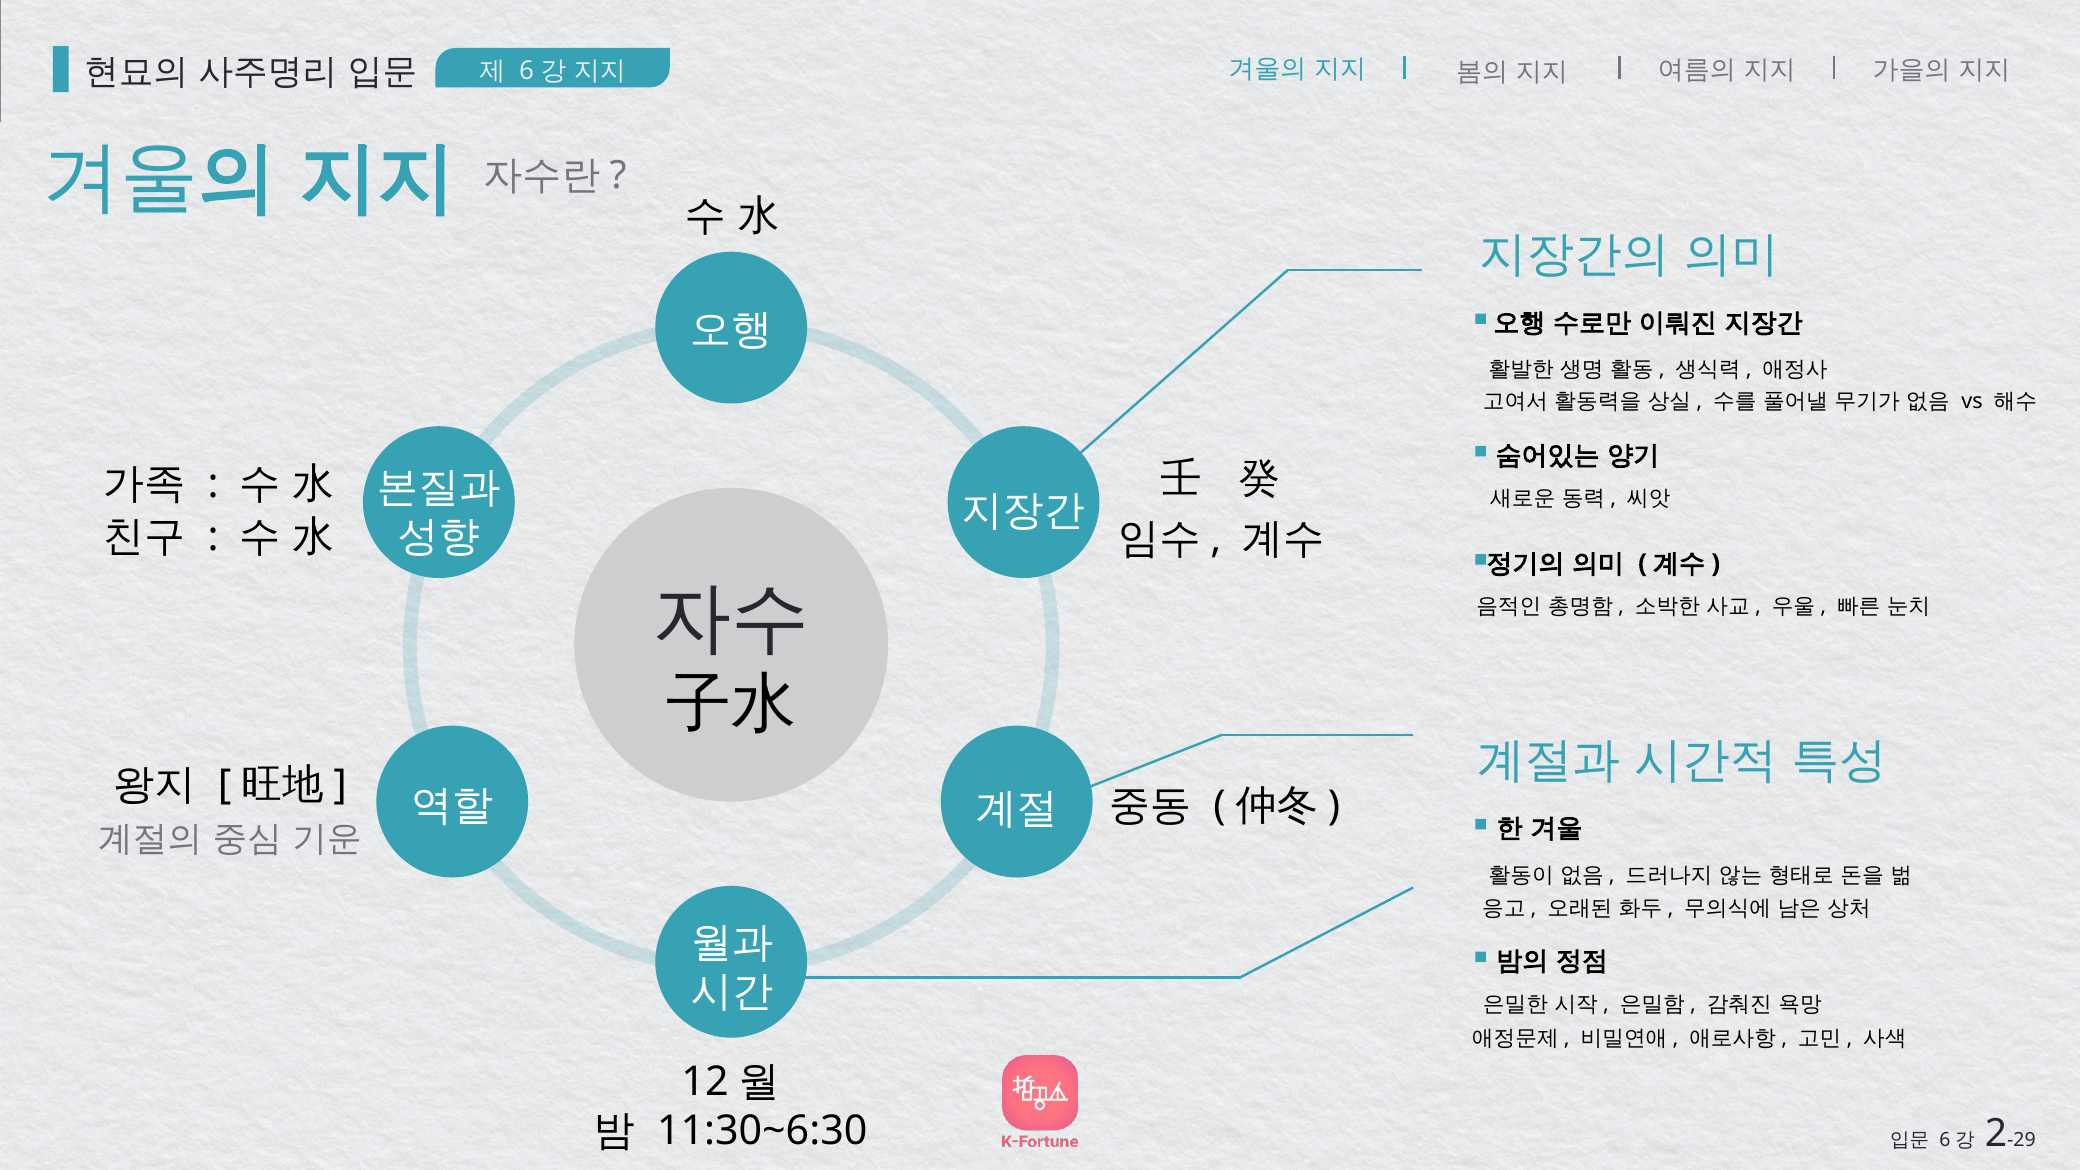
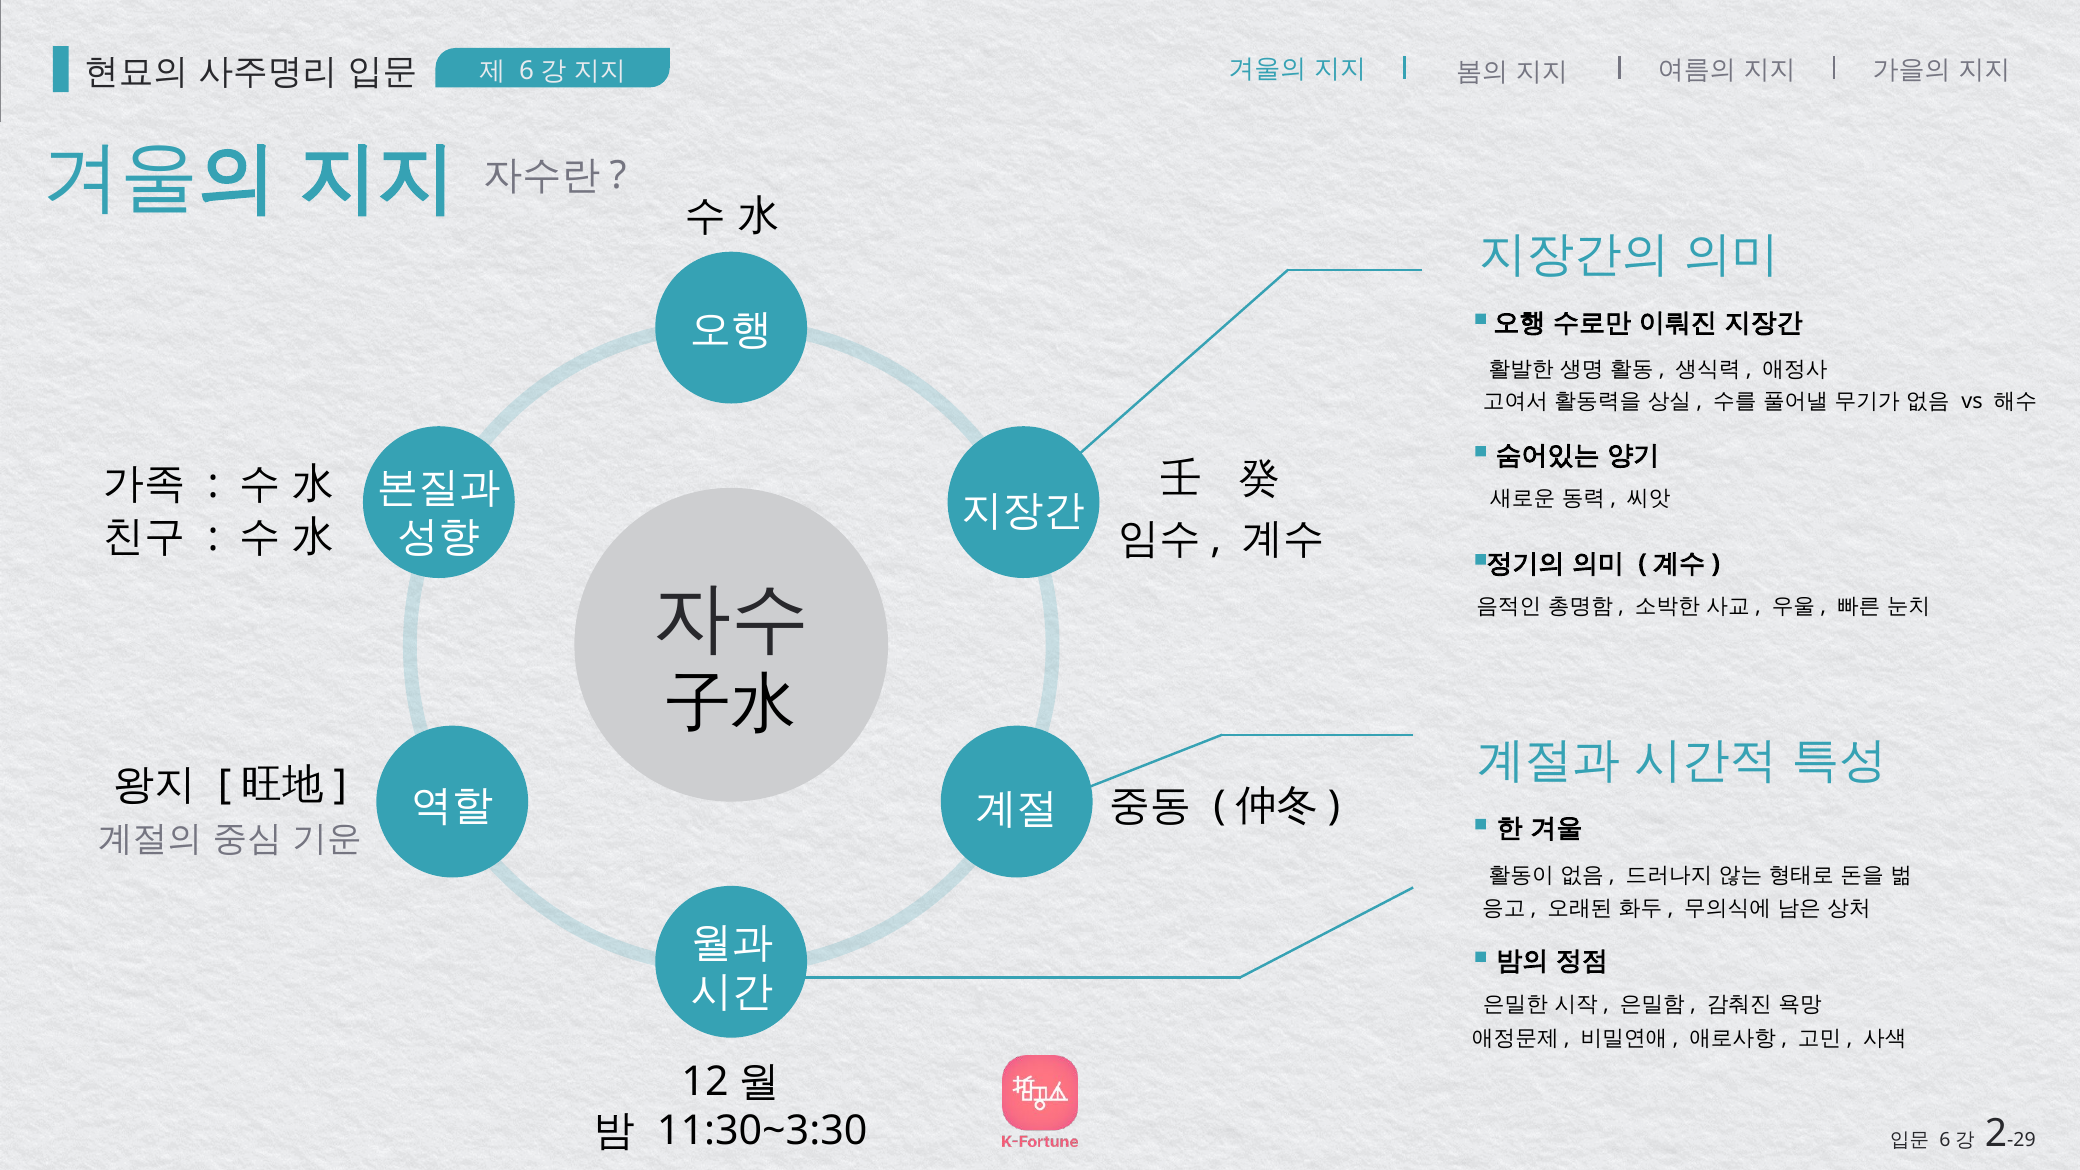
11:30~6:30: 11:30~6:30 -> 11:30~3:30 (762, 1131)
